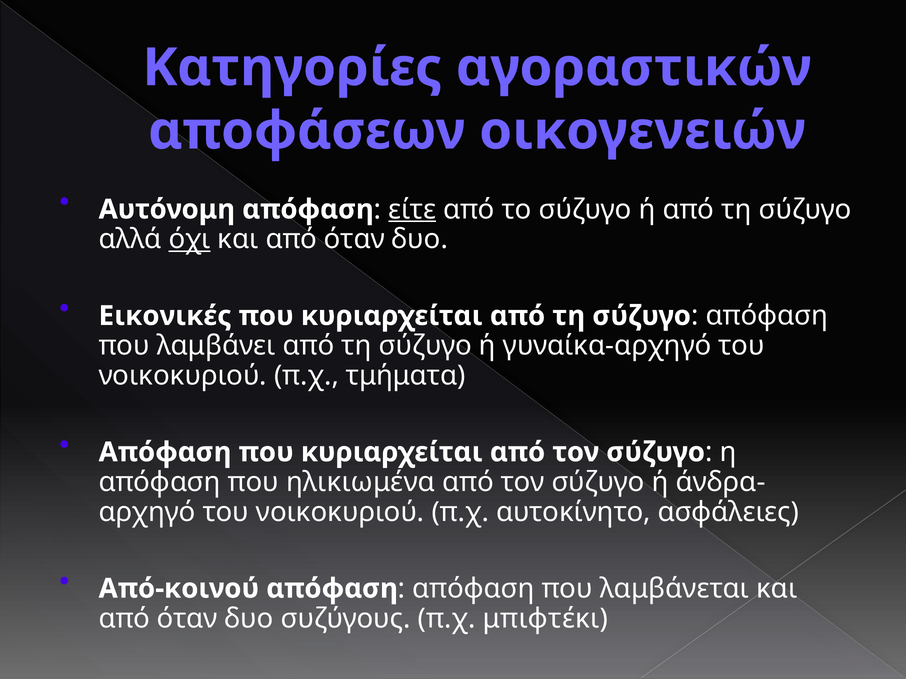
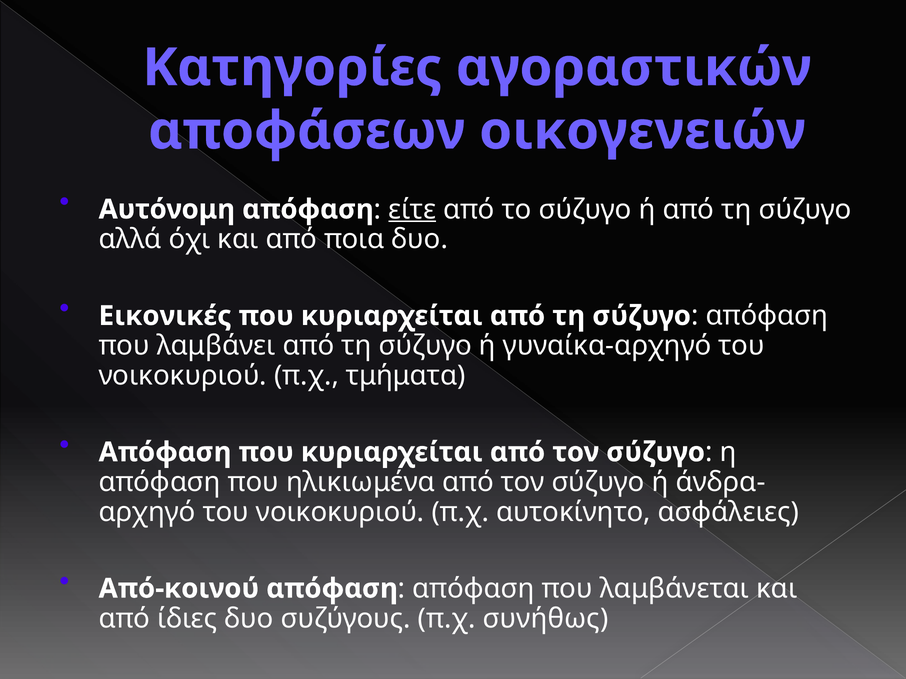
όχι underline: present -> none (190, 239)
όταν: όταν -> ποια (354, 239)
όταν: όταν -> ίδιες (187, 619)
μπιφτέκι: μπιφτέκι -> συνήθως (545, 619)
